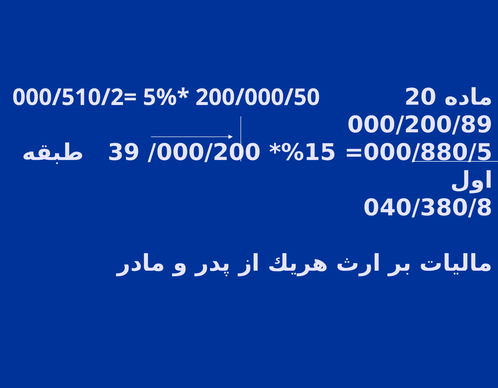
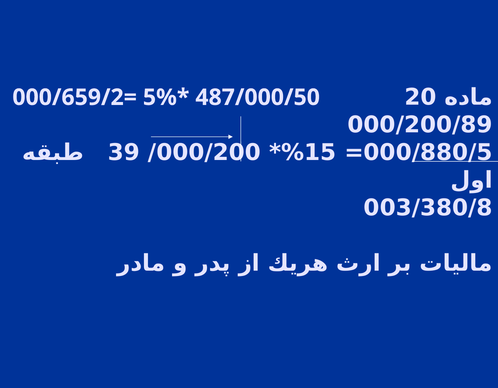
000/510/2=: 000/510/2= -> 000/659/2= (75, 97)
200/000/50: 200/000/50 -> 487/000/50 (258, 97)
040/380/8: 040/380/8 -> 003/380/8 (428, 208)
